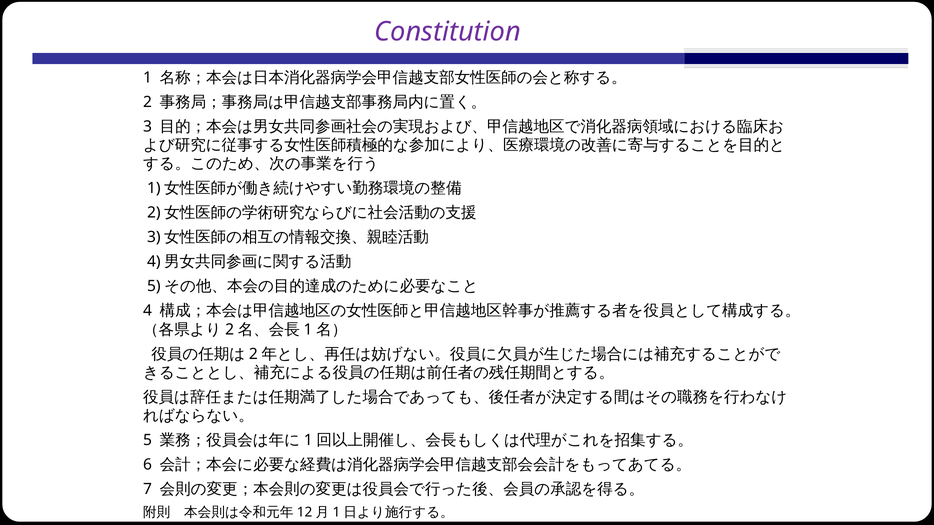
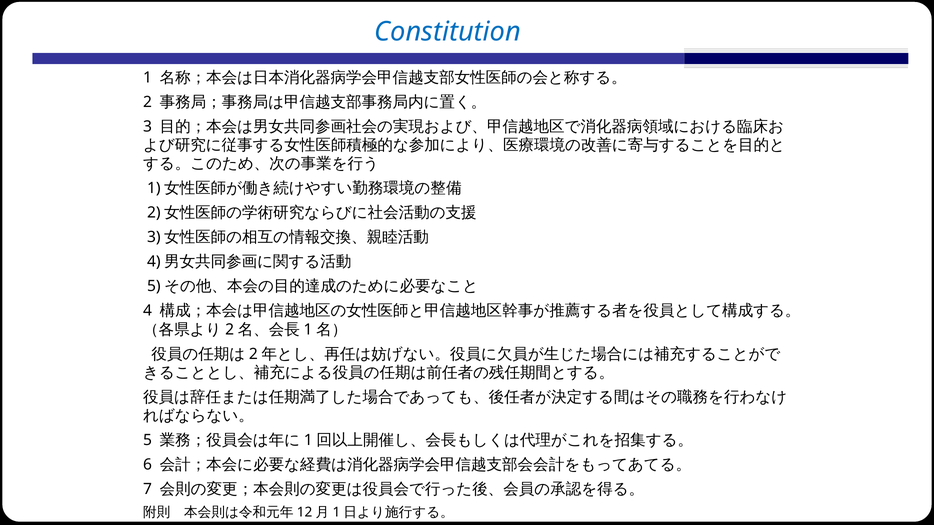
Constitution colour: purple -> blue (448, 32)
